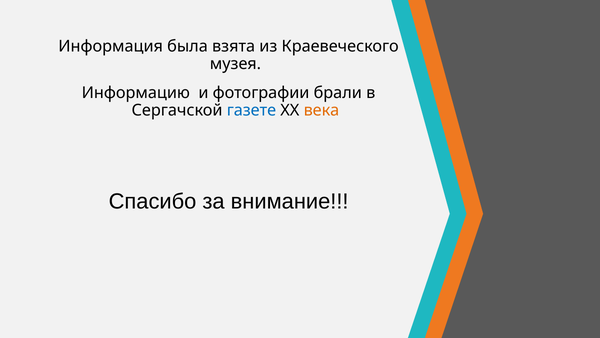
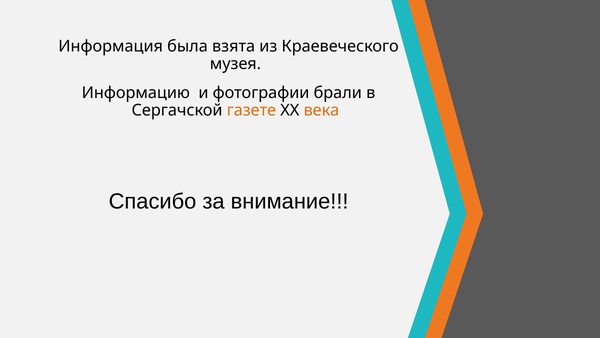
газете colour: blue -> orange (251, 110)
